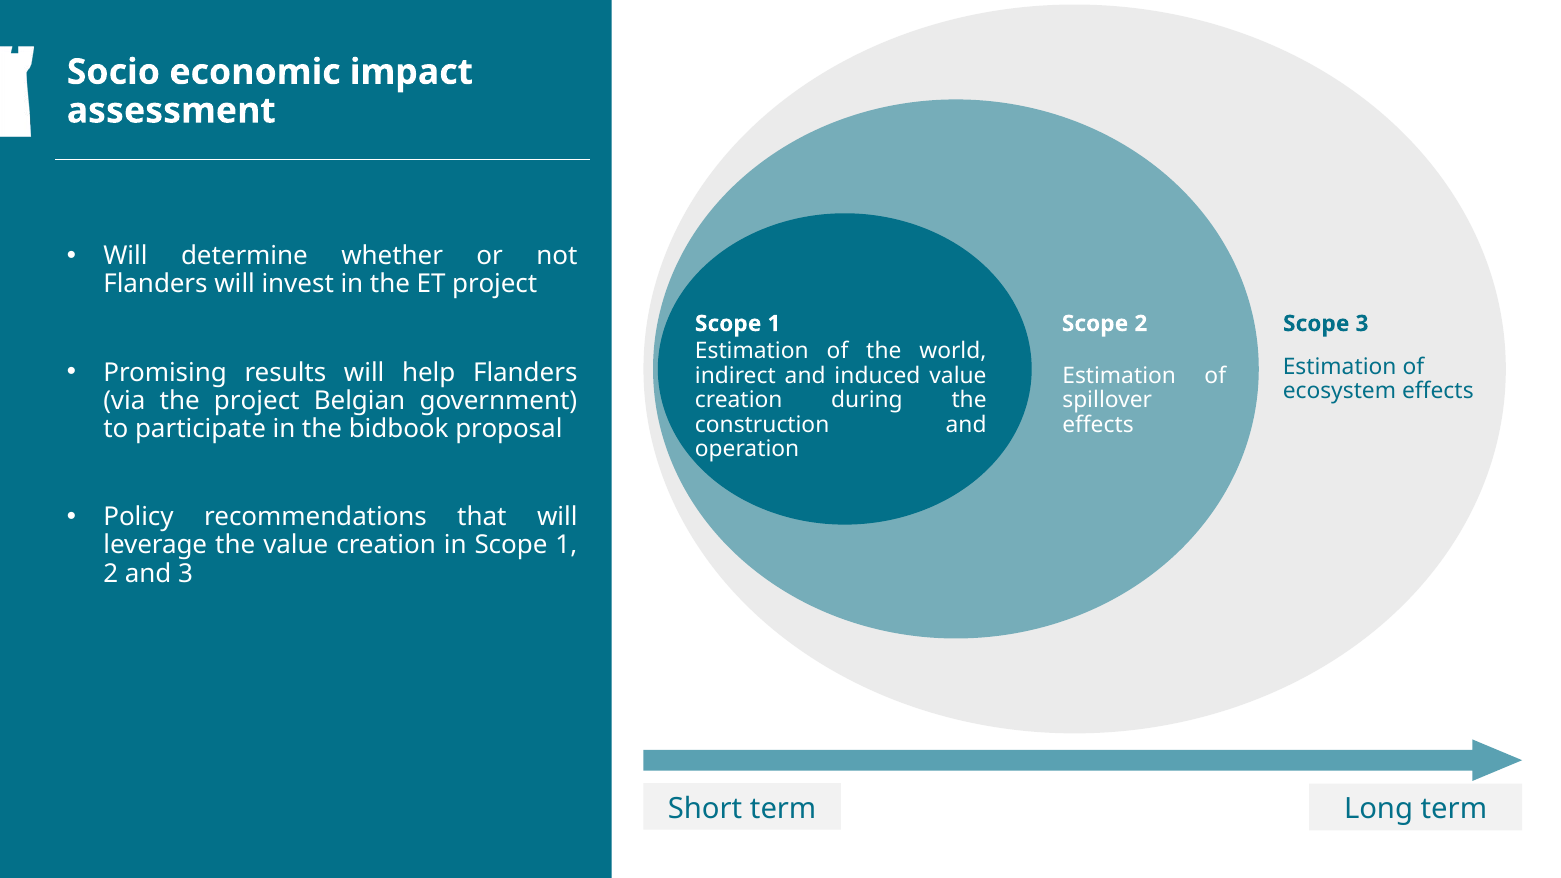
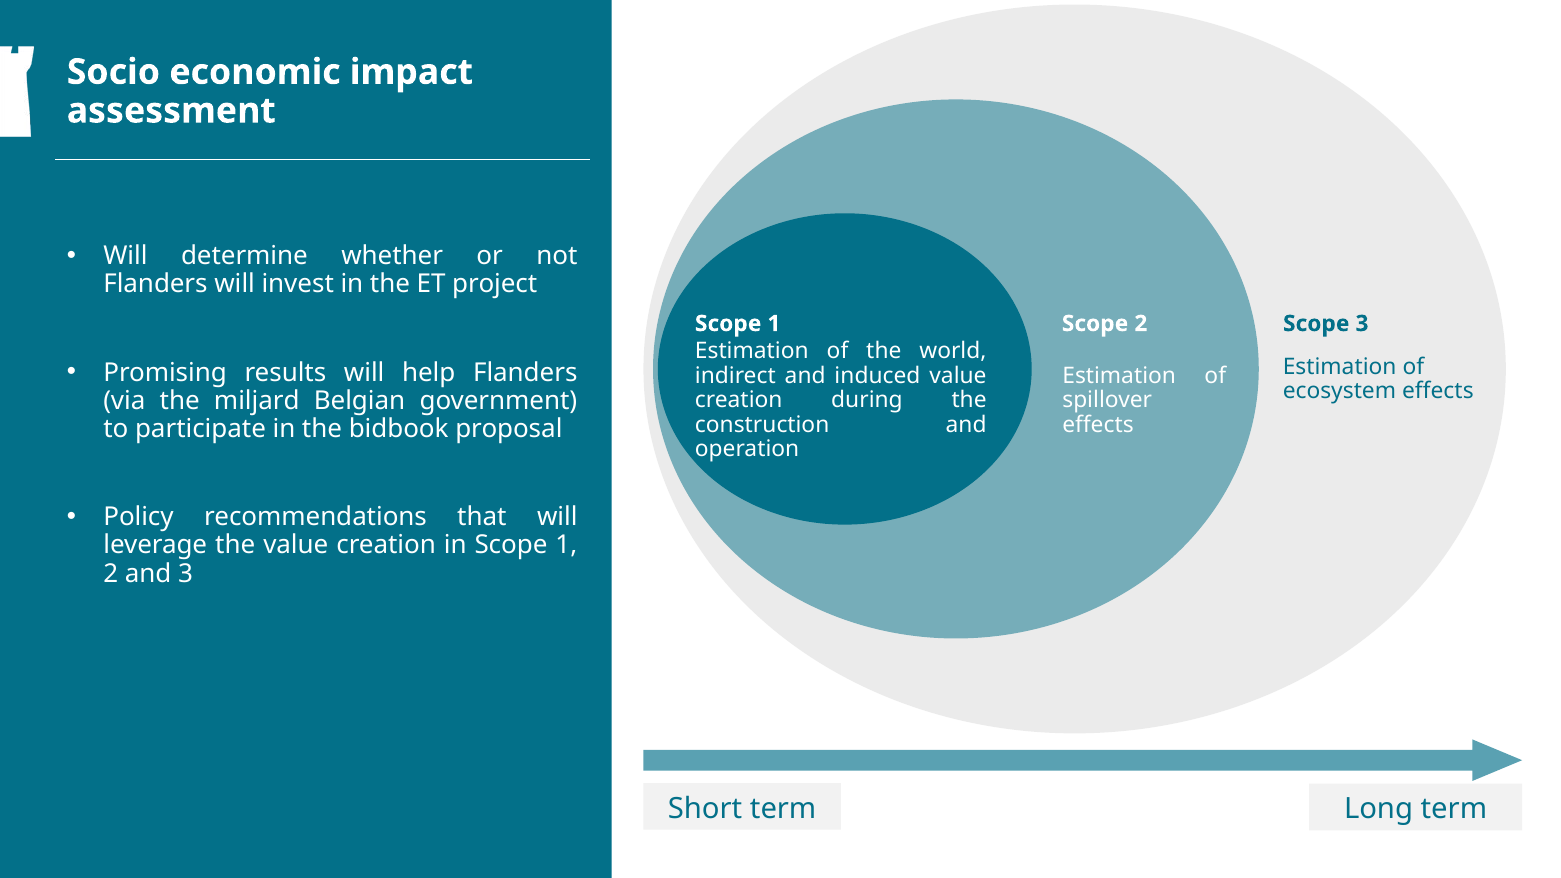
the project: project -> miljard (257, 401)
